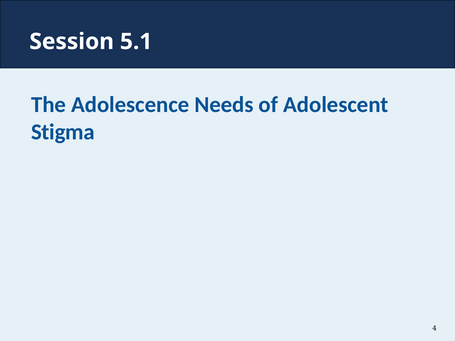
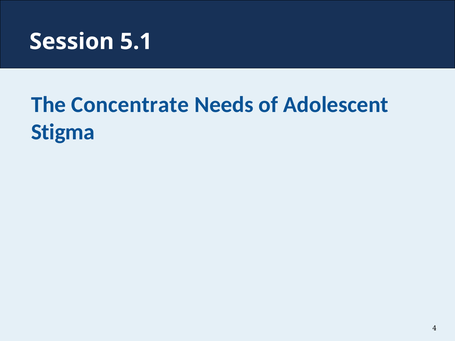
Adolescence: Adolescence -> Concentrate (130, 105)
